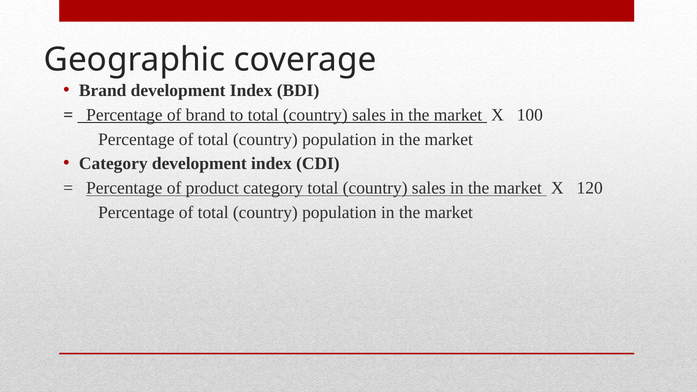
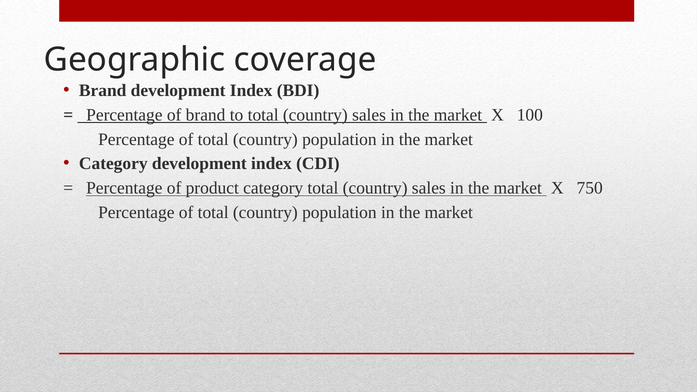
120: 120 -> 750 (590, 188)
